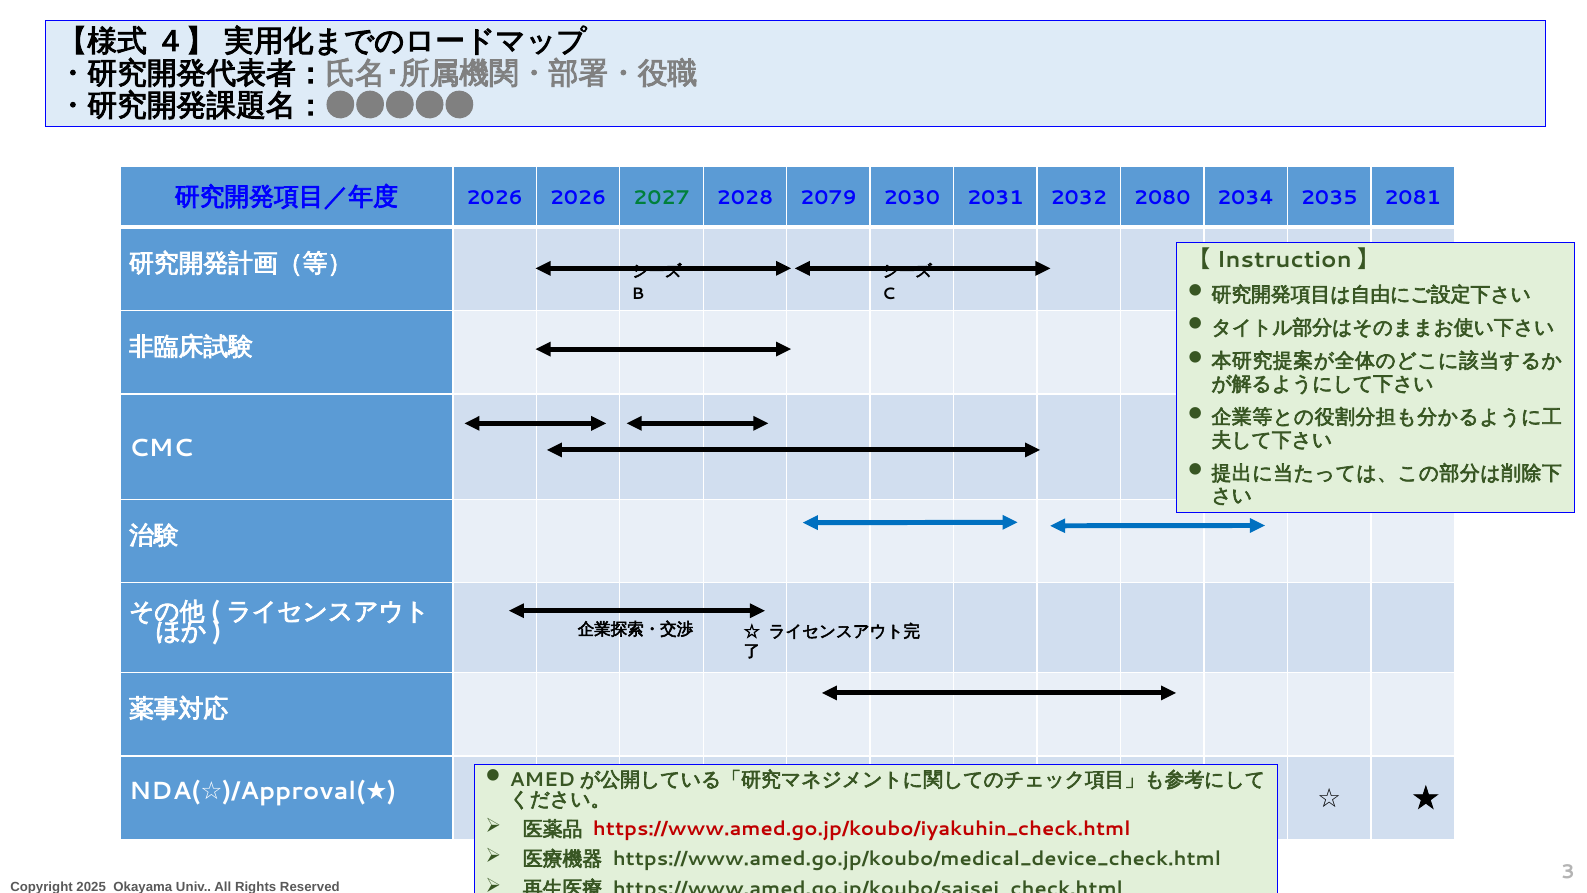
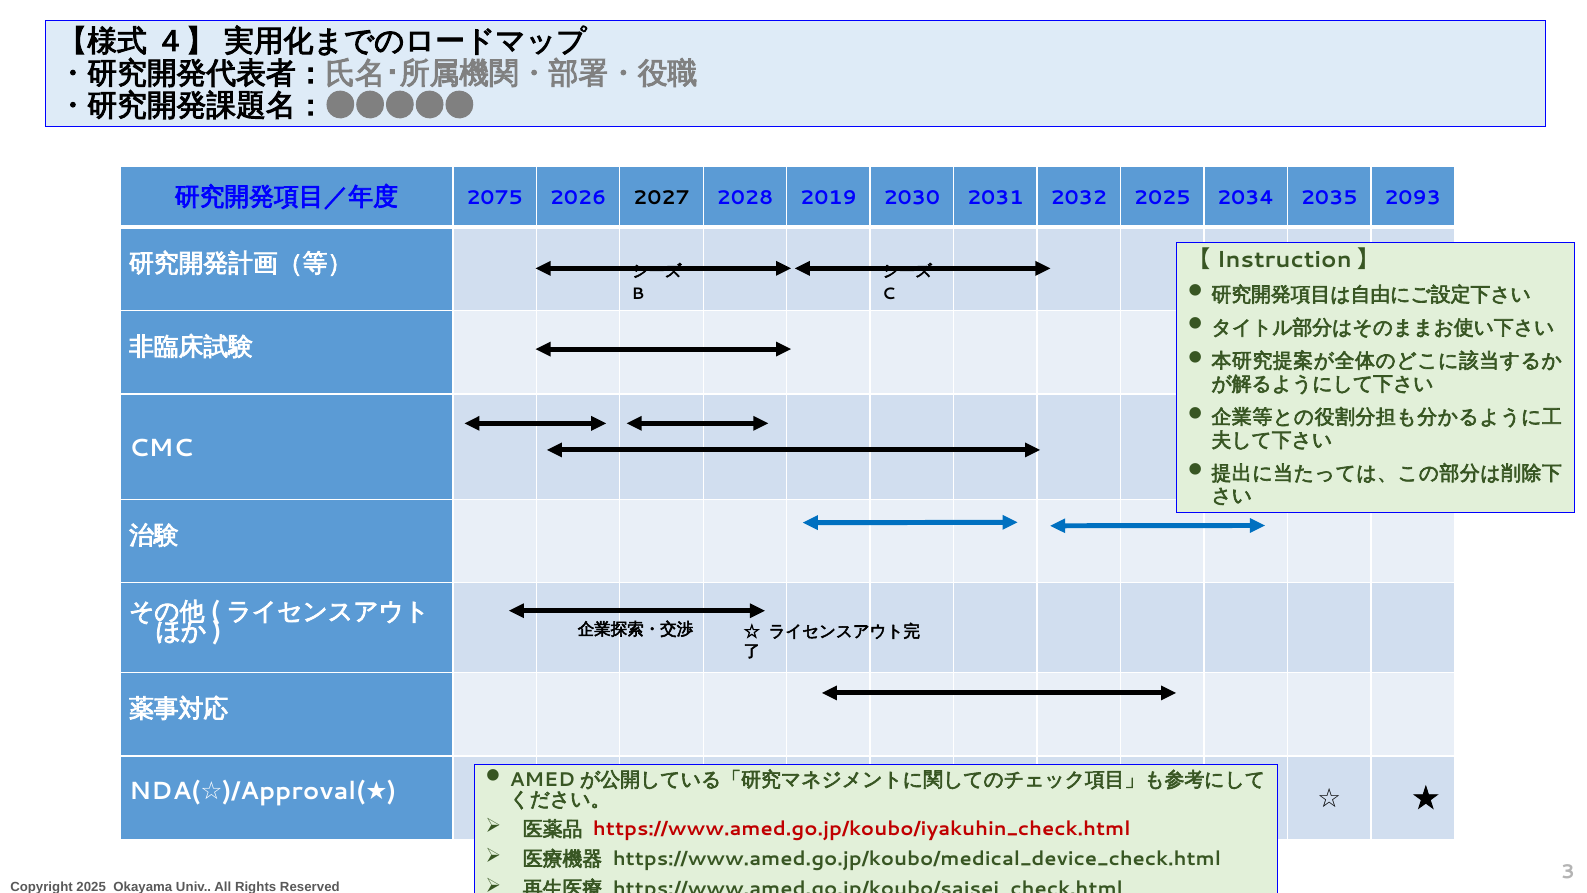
2026: 2026 -> 2075 (495, 198)
2027 colour: green -> black (662, 198)
2079: 2079 -> 2019 (828, 198)
2032 2080: 2080 -> 2025 (1162, 198)
2081: 2081 -> 2093 (1413, 198)
